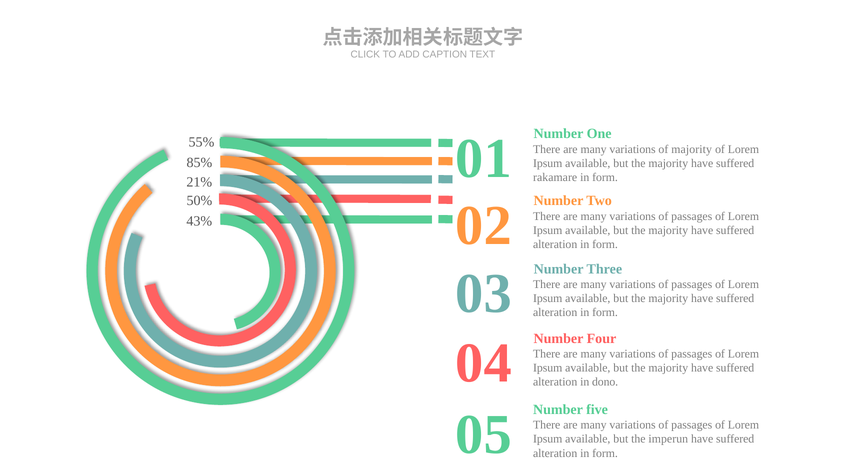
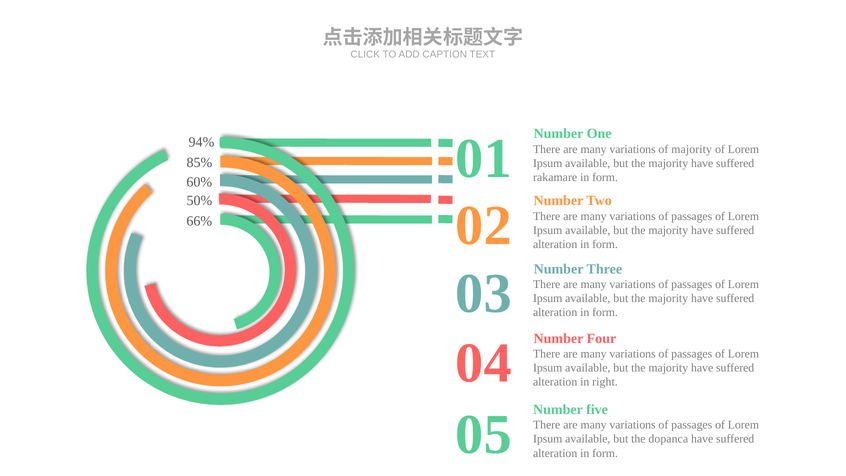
55%: 55% -> 94% (201, 142)
21%: 21% -> 60% (199, 182)
43%: 43% -> 66% (199, 221)
dono: dono -> right (605, 382)
imperun: imperun -> dopanca (668, 439)
